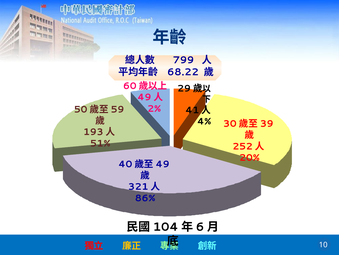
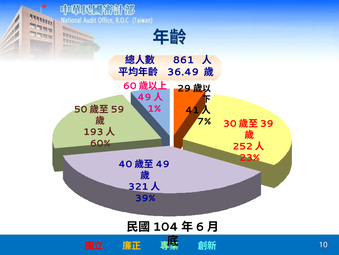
799: 799 -> 861 (183, 60)
68.22: 68.22 -> 36.49 (183, 72)
2%: 2% -> 1% (154, 108)
4%: 4% -> 7% (204, 121)
51%: 51% -> 60% (100, 143)
20%: 20% -> 23% (249, 157)
86%: 86% -> 39% (145, 198)
